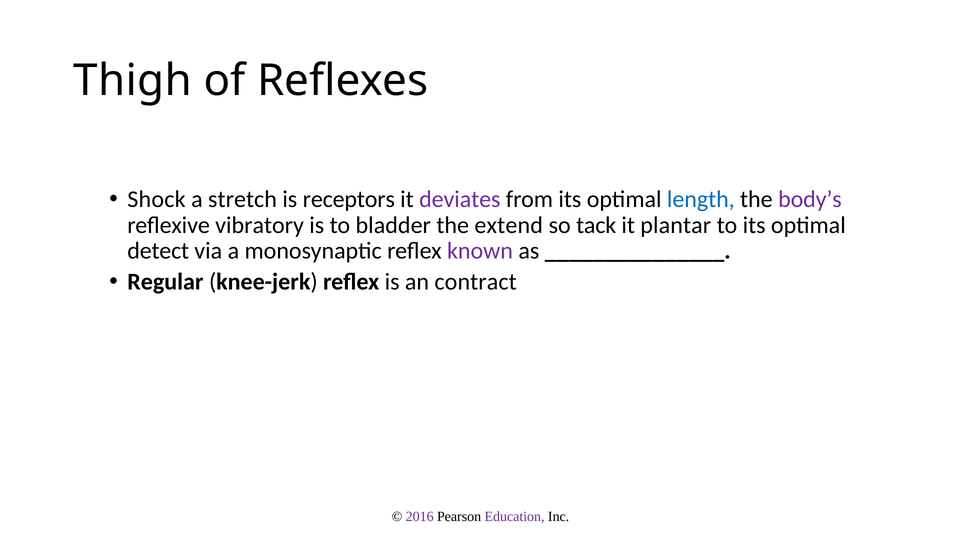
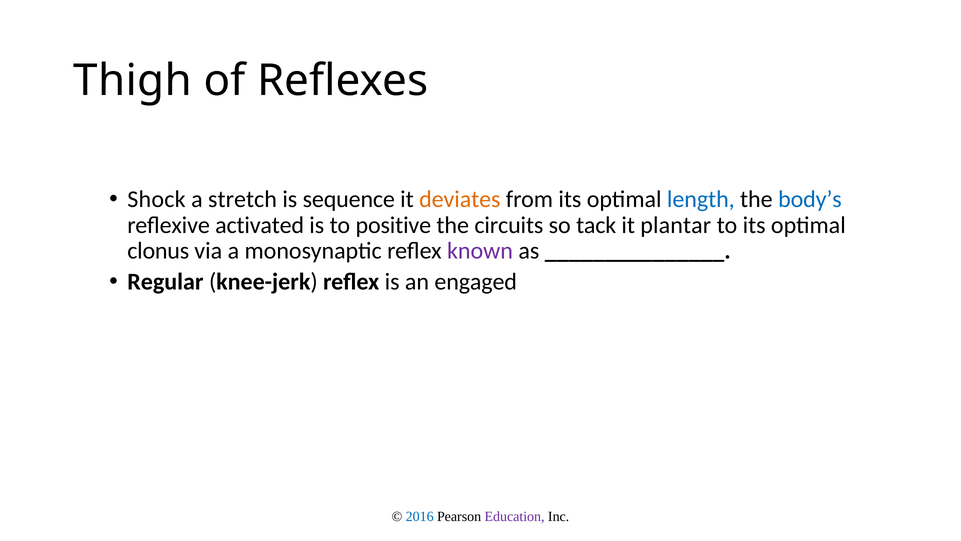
receptors: receptors -> sequence (349, 199)
deviates colour: purple -> orange (460, 199)
body’s colour: purple -> blue (810, 199)
vibratory: vibratory -> activated (260, 225)
bladder: bladder -> positive (393, 225)
extend: extend -> circuits (509, 225)
detect: detect -> clonus (158, 251)
contract: contract -> engaged (476, 282)
2016 colour: purple -> blue (420, 516)
